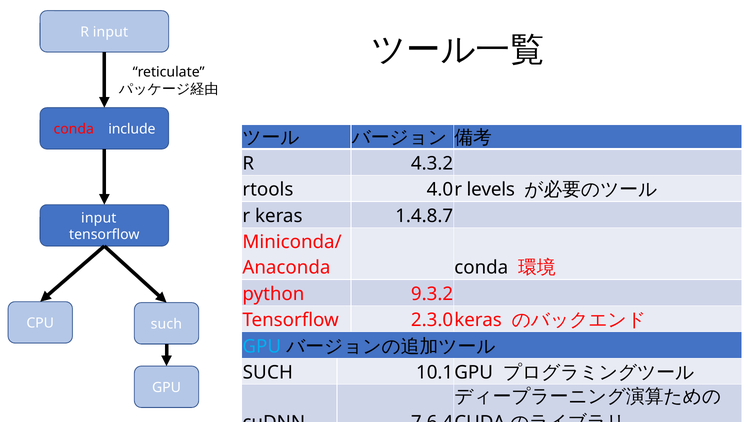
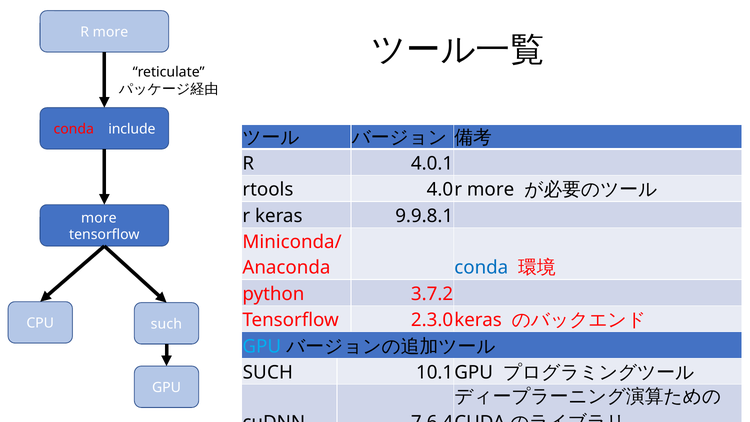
R input: input -> more (111, 32)
4.3.2: 4.3.2 -> 4.0.1 (432, 163)
levels: levels -> more (491, 190)
1.4.8.7: 1.4.8.7 -> 9.9.8.1 (424, 216)
input: input -> more (99, 218)
conda colour: black -> blue (481, 268)
9.3.2: 9.3.2 -> 3.7.2 (432, 294)
